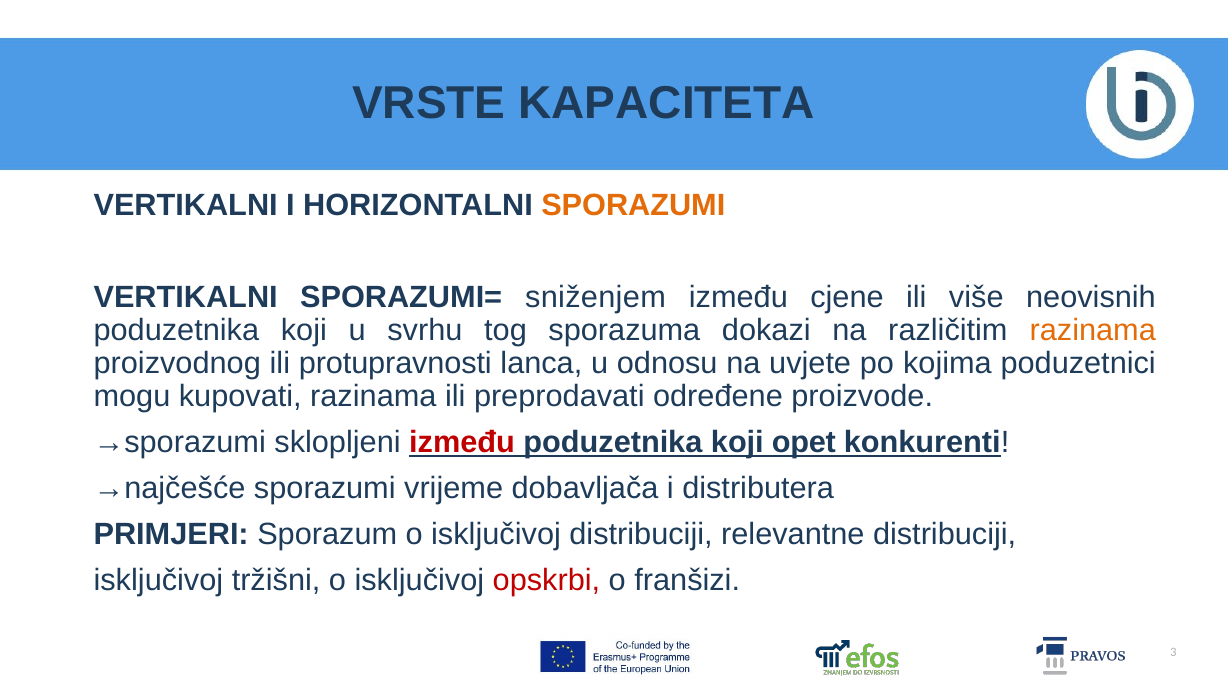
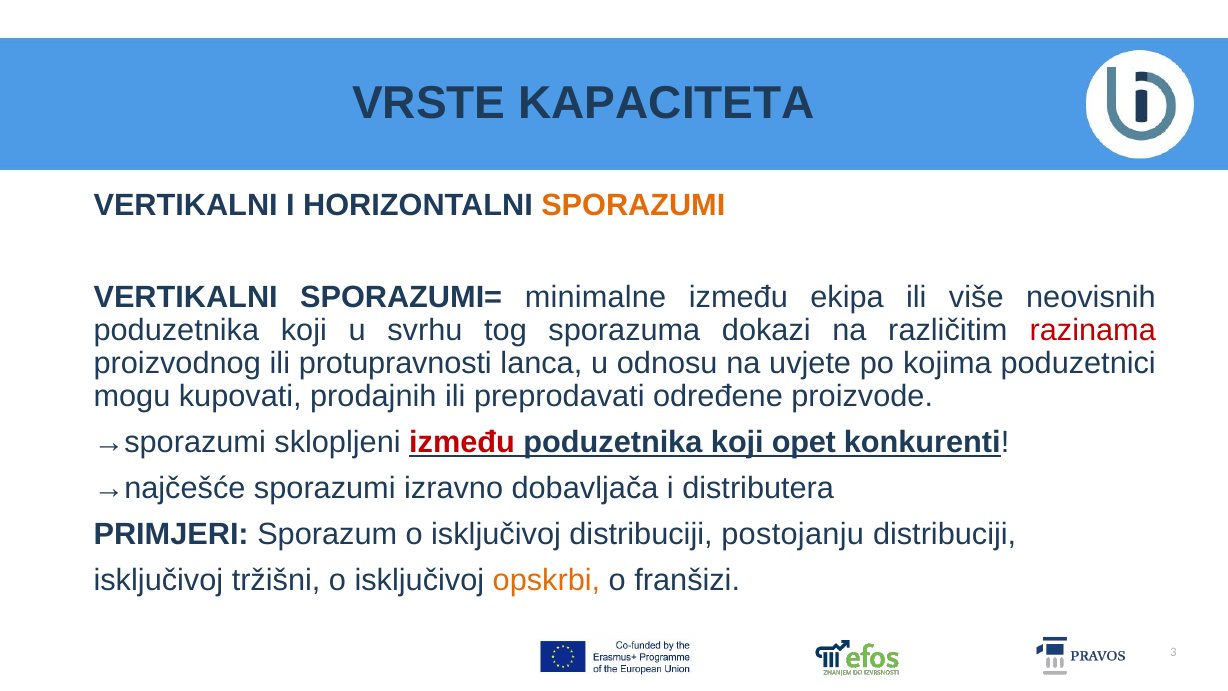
sniženjem: sniženjem -> minimalne (596, 297)
cjene: cjene -> ekipa (847, 297)
razinama colour: orange -> red (1093, 330)
kupovati razinama: razinama -> prodajnih (373, 396)
vrijeme: vrijeme -> izravno (454, 488)
relevantne: relevantne -> postojanju (793, 534)
opskrbi colour: red -> orange (546, 580)
